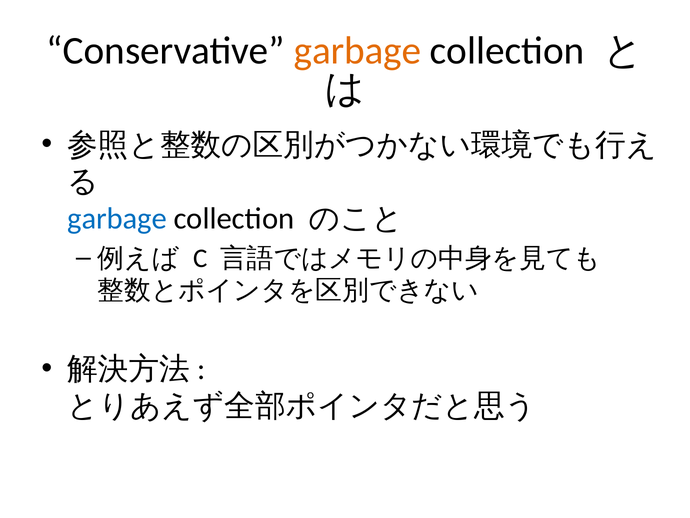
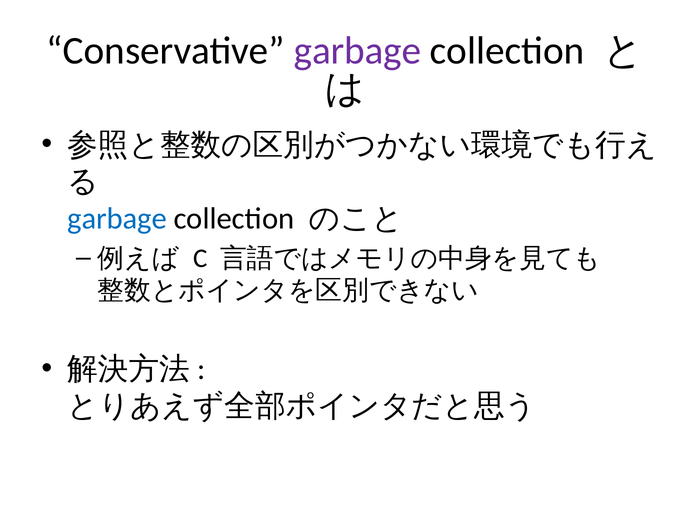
garbage colour: orange -> purple (357, 51)
